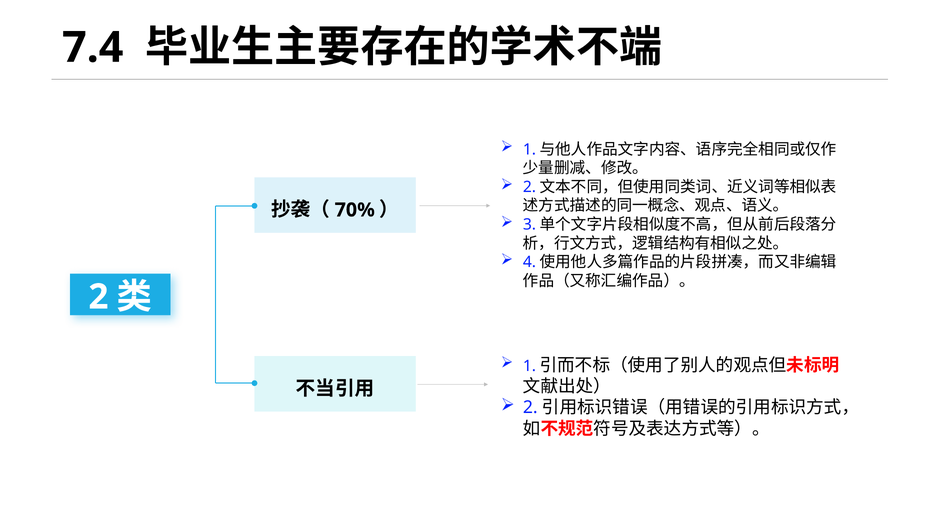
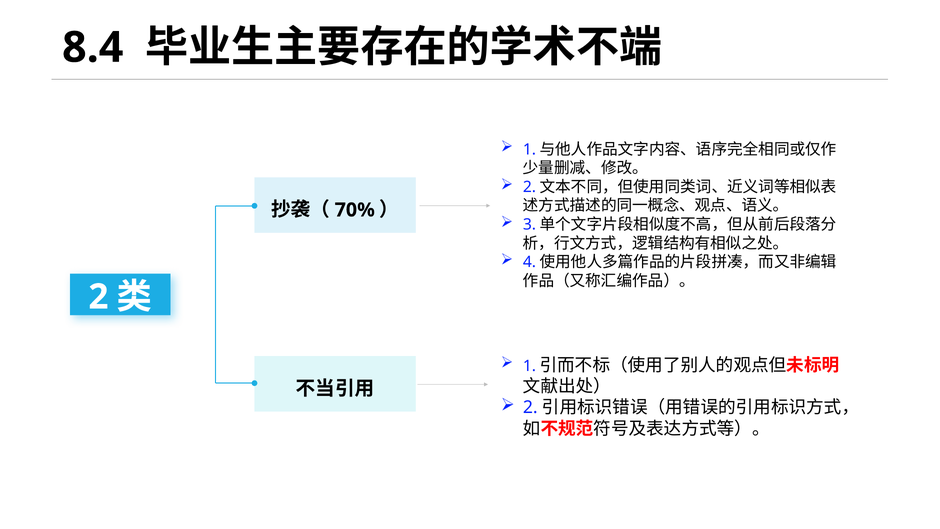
7.4: 7.4 -> 8.4 (93, 48)
